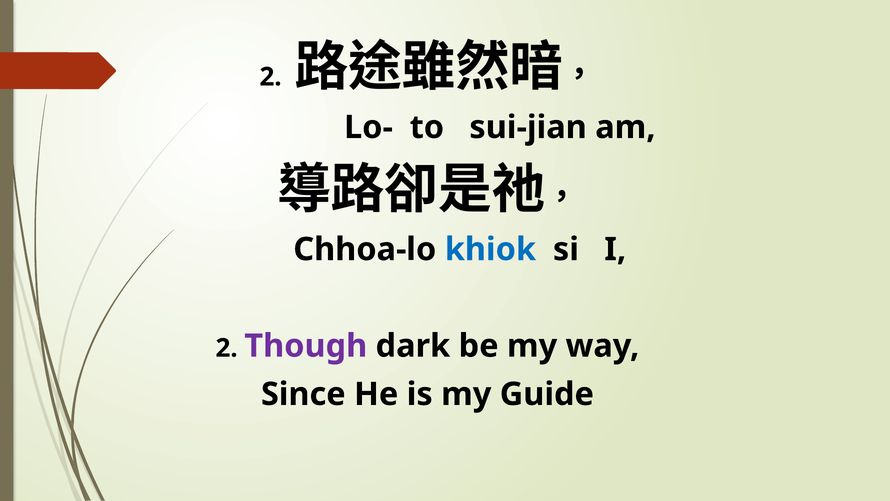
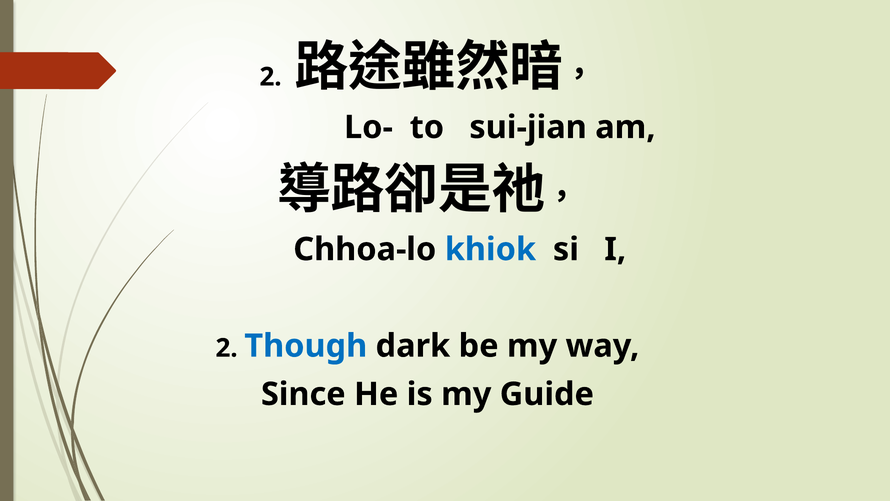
Though colour: purple -> blue (306, 346)
